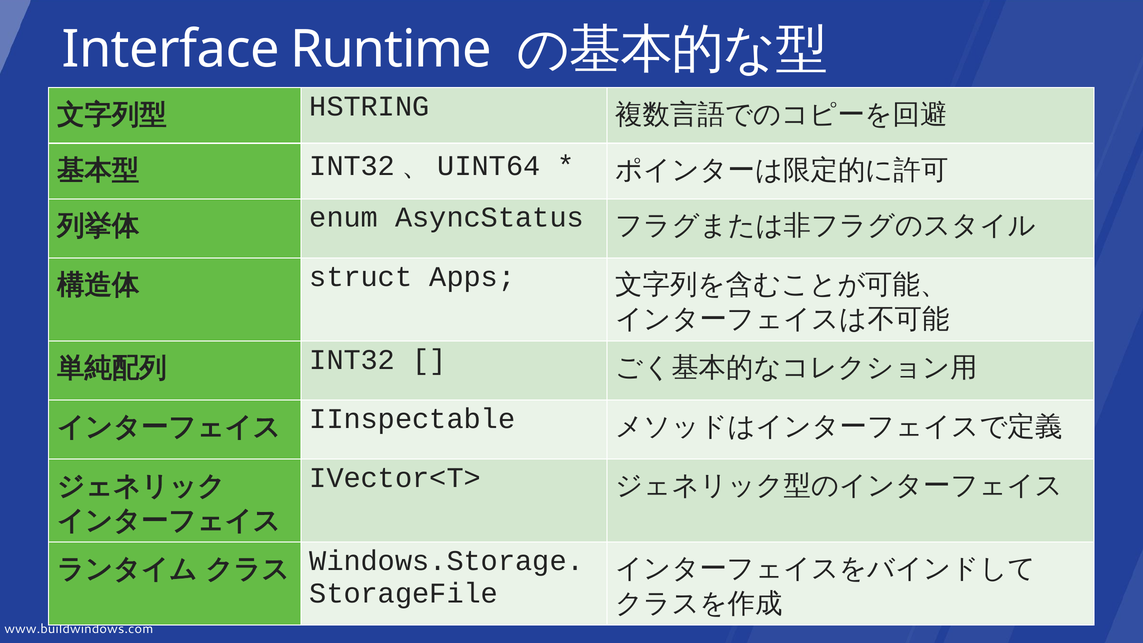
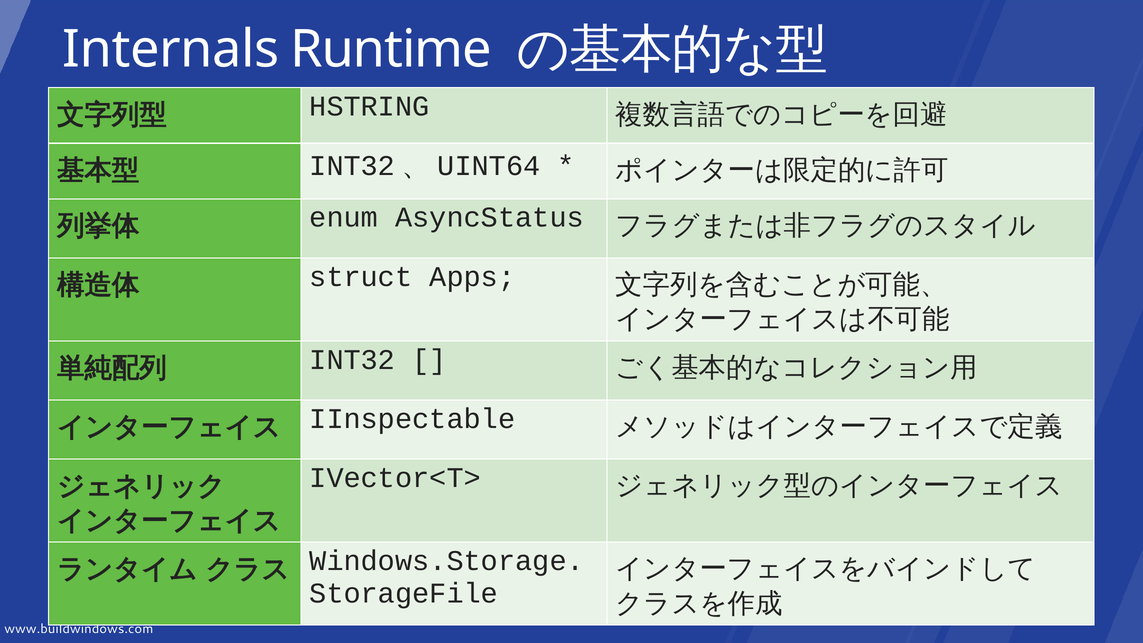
Interface: Interface -> Internals (171, 49)
